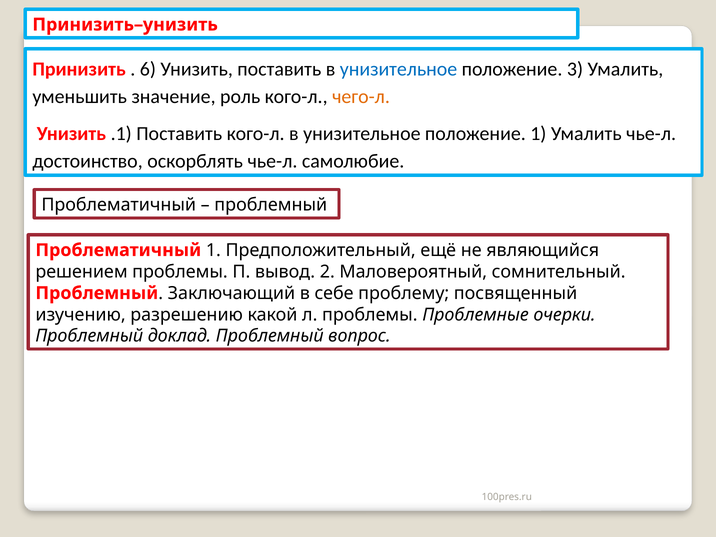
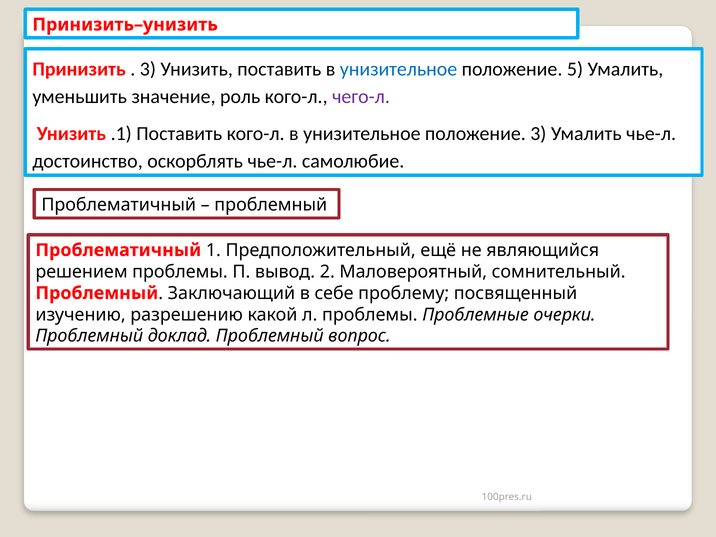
6: 6 -> 3 (148, 69)
3: 3 -> 5 (575, 69)
чего-л colour: orange -> purple (361, 96)
положение 1: 1 -> 3 (538, 134)
